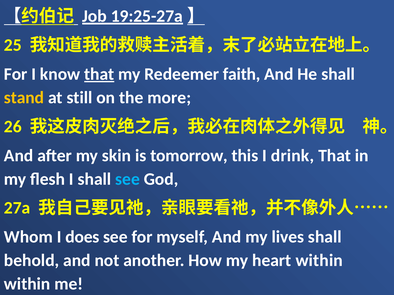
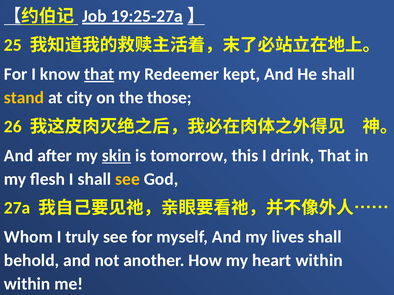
faith: faith -> kept (242, 74)
still: still -> city (79, 98)
more: more -> those (169, 98)
skin underline: none -> present (117, 156)
see colour: light blue -> yellow (128, 179)
does: does -> truly (82, 237)
